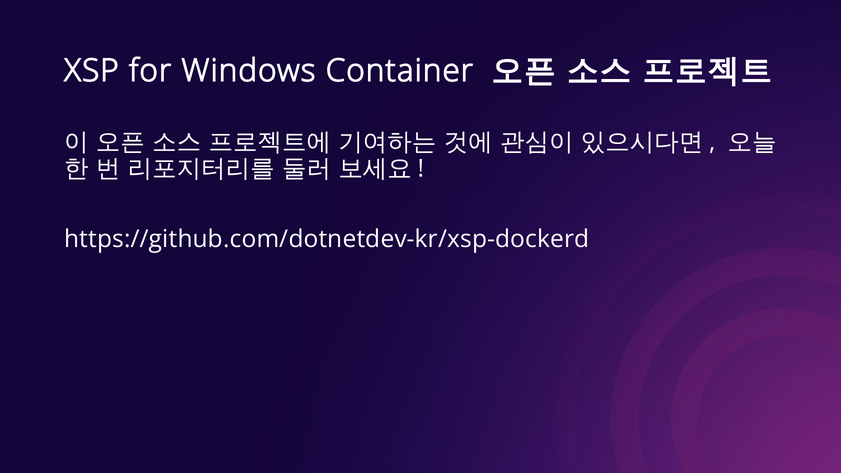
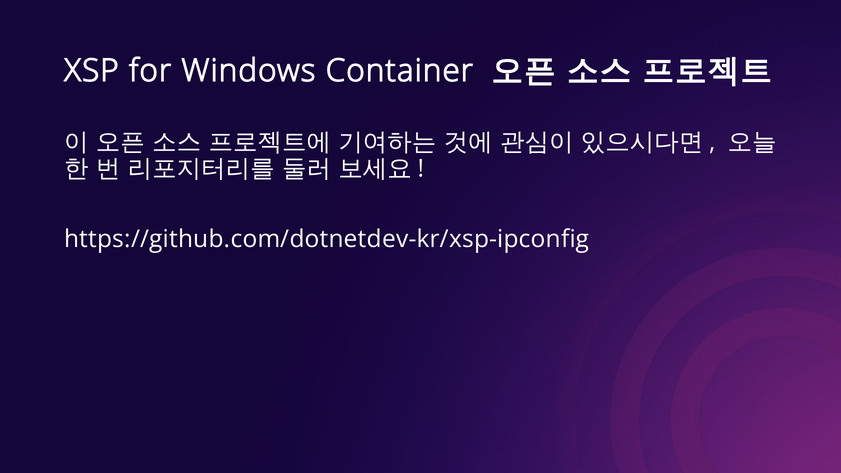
https://github.com/dotnetdev-kr/xsp-dockerd: https://github.com/dotnetdev-kr/xsp-dockerd -> https://github.com/dotnetdev-kr/xsp-ipconfig (327, 239)
